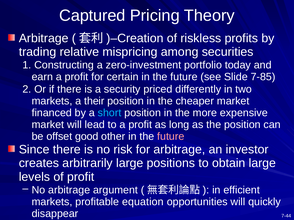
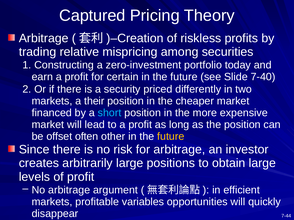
7-85: 7-85 -> 7-40 (263, 77)
good: good -> often (87, 137)
future colour: pink -> yellow (171, 137)
equation: equation -> variables (143, 202)
